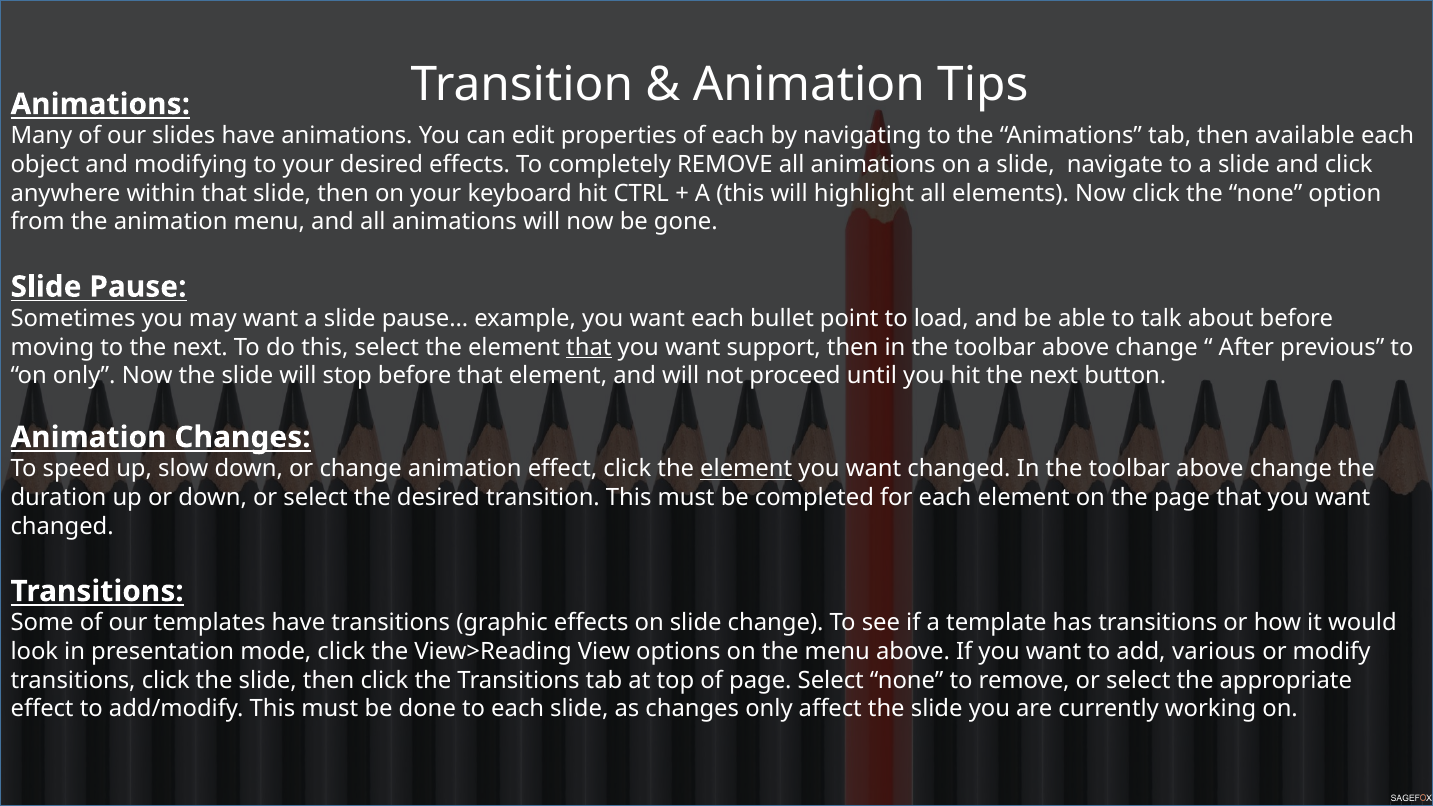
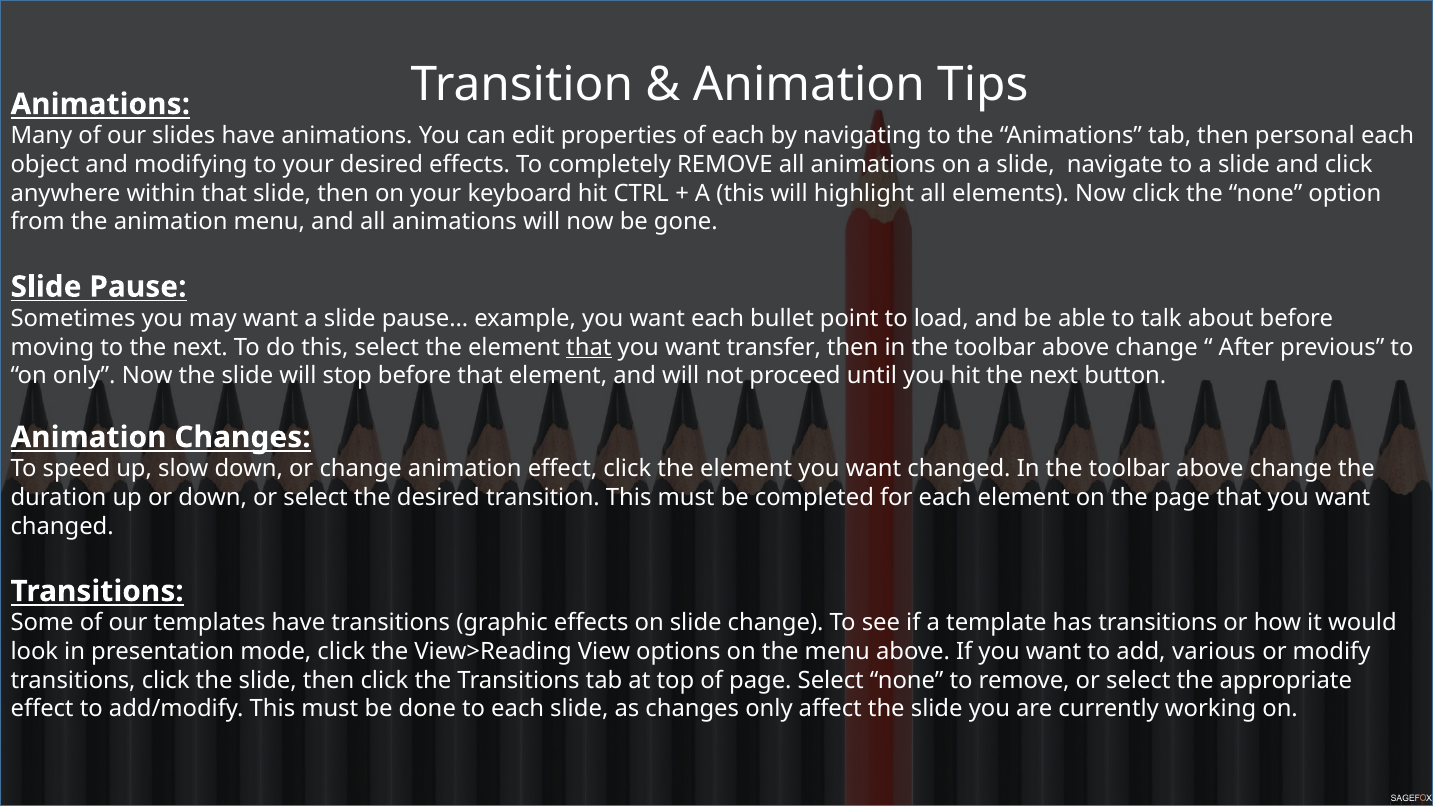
available: available -> personal (1305, 136)
support: support -> transfer (774, 347)
element underline: present -> none (746, 469)
